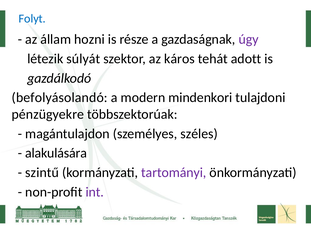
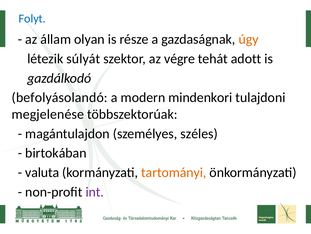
hozni: hozni -> olyan (89, 39)
úgy colour: purple -> orange (249, 39)
káros: káros -> végre (180, 59)
pénzügyekre: pénzügyekre -> megjelenése (48, 114)
alakulására: alakulására -> birtokában (56, 153)
szintű: szintű -> valuta (42, 172)
tartományi colour: purple -> orange (174, 172)
